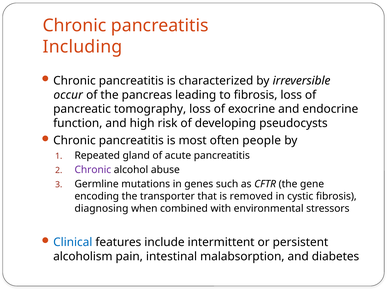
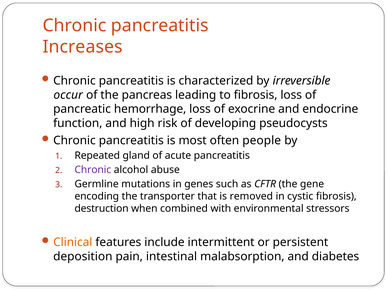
Including: Including -> Increases (83, 47)
tomography: tomography -> hemorrhage (150, 109)
diagnosing: diagnosing -> destruction (102, 209)
Clinical colour: blue -> orange (73, 242)
alcoholism: alcoholism -> deposition (83, 257)
